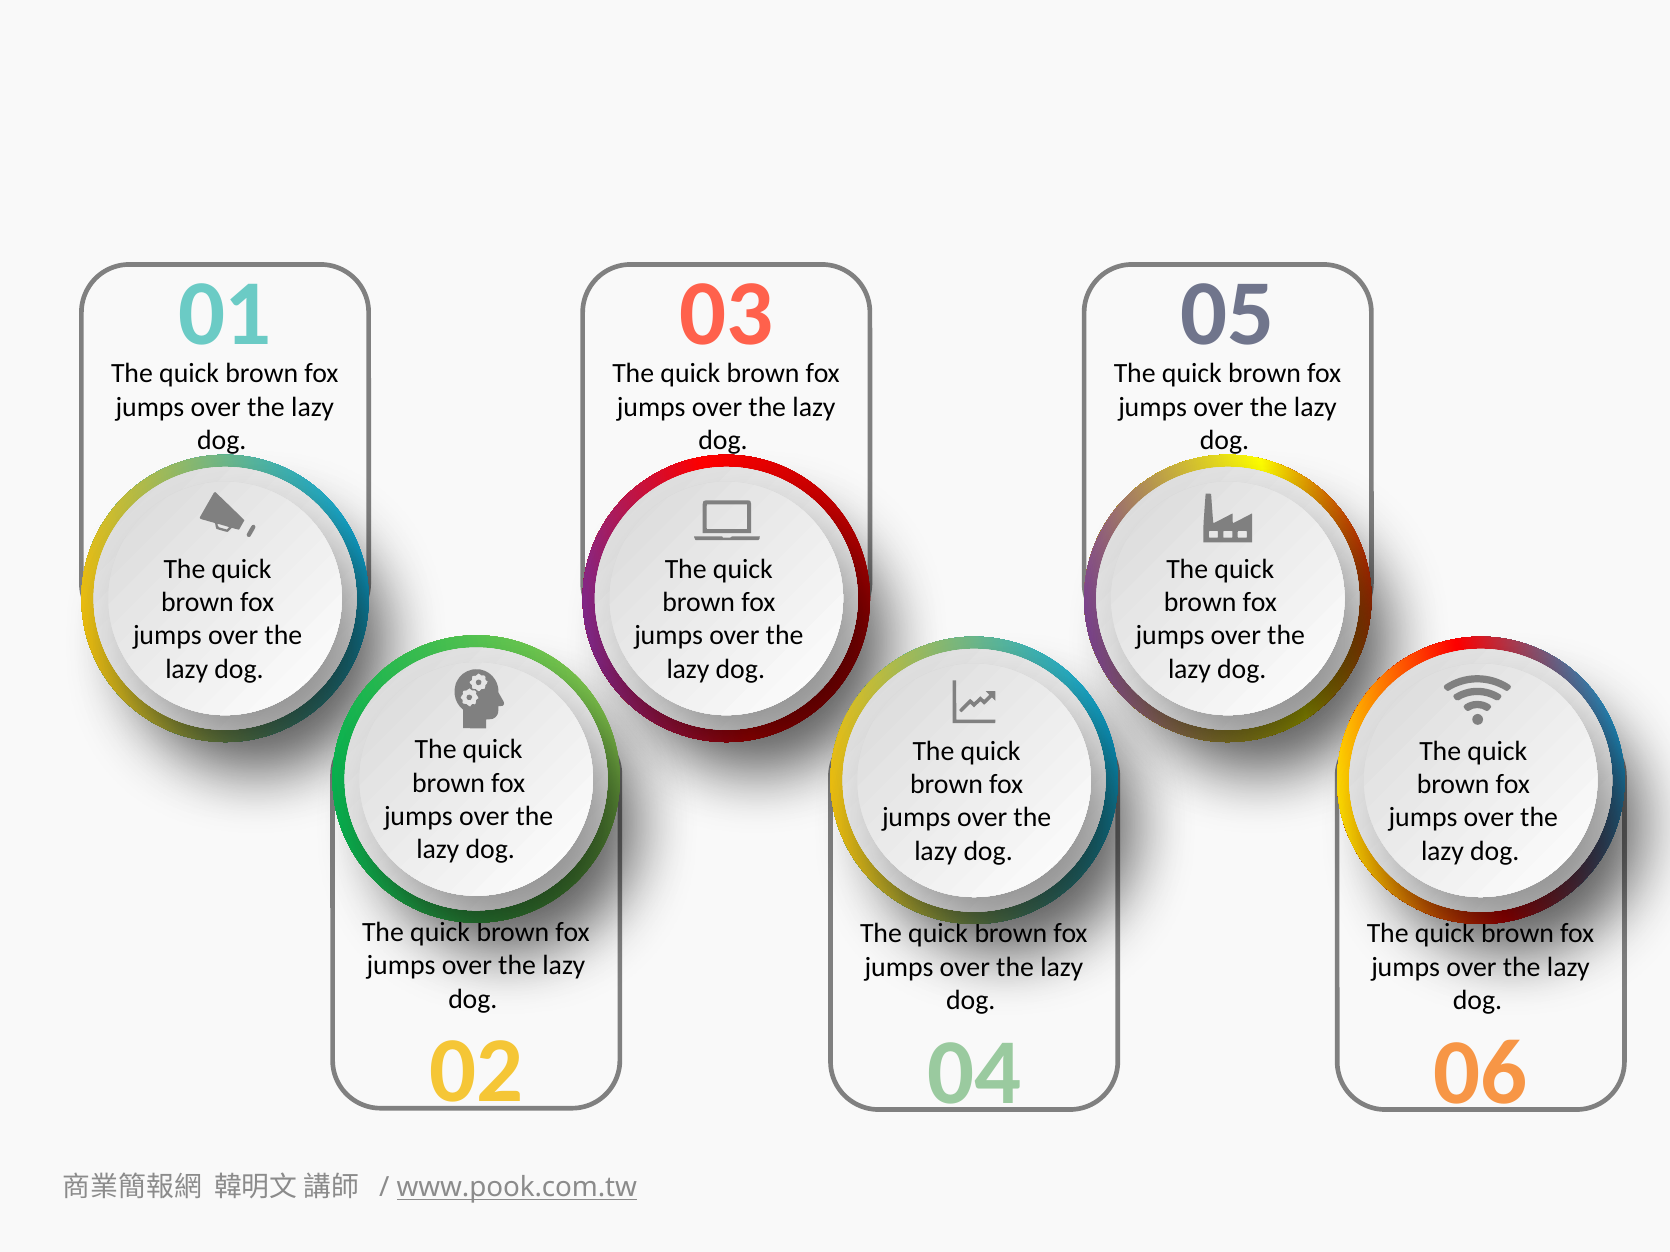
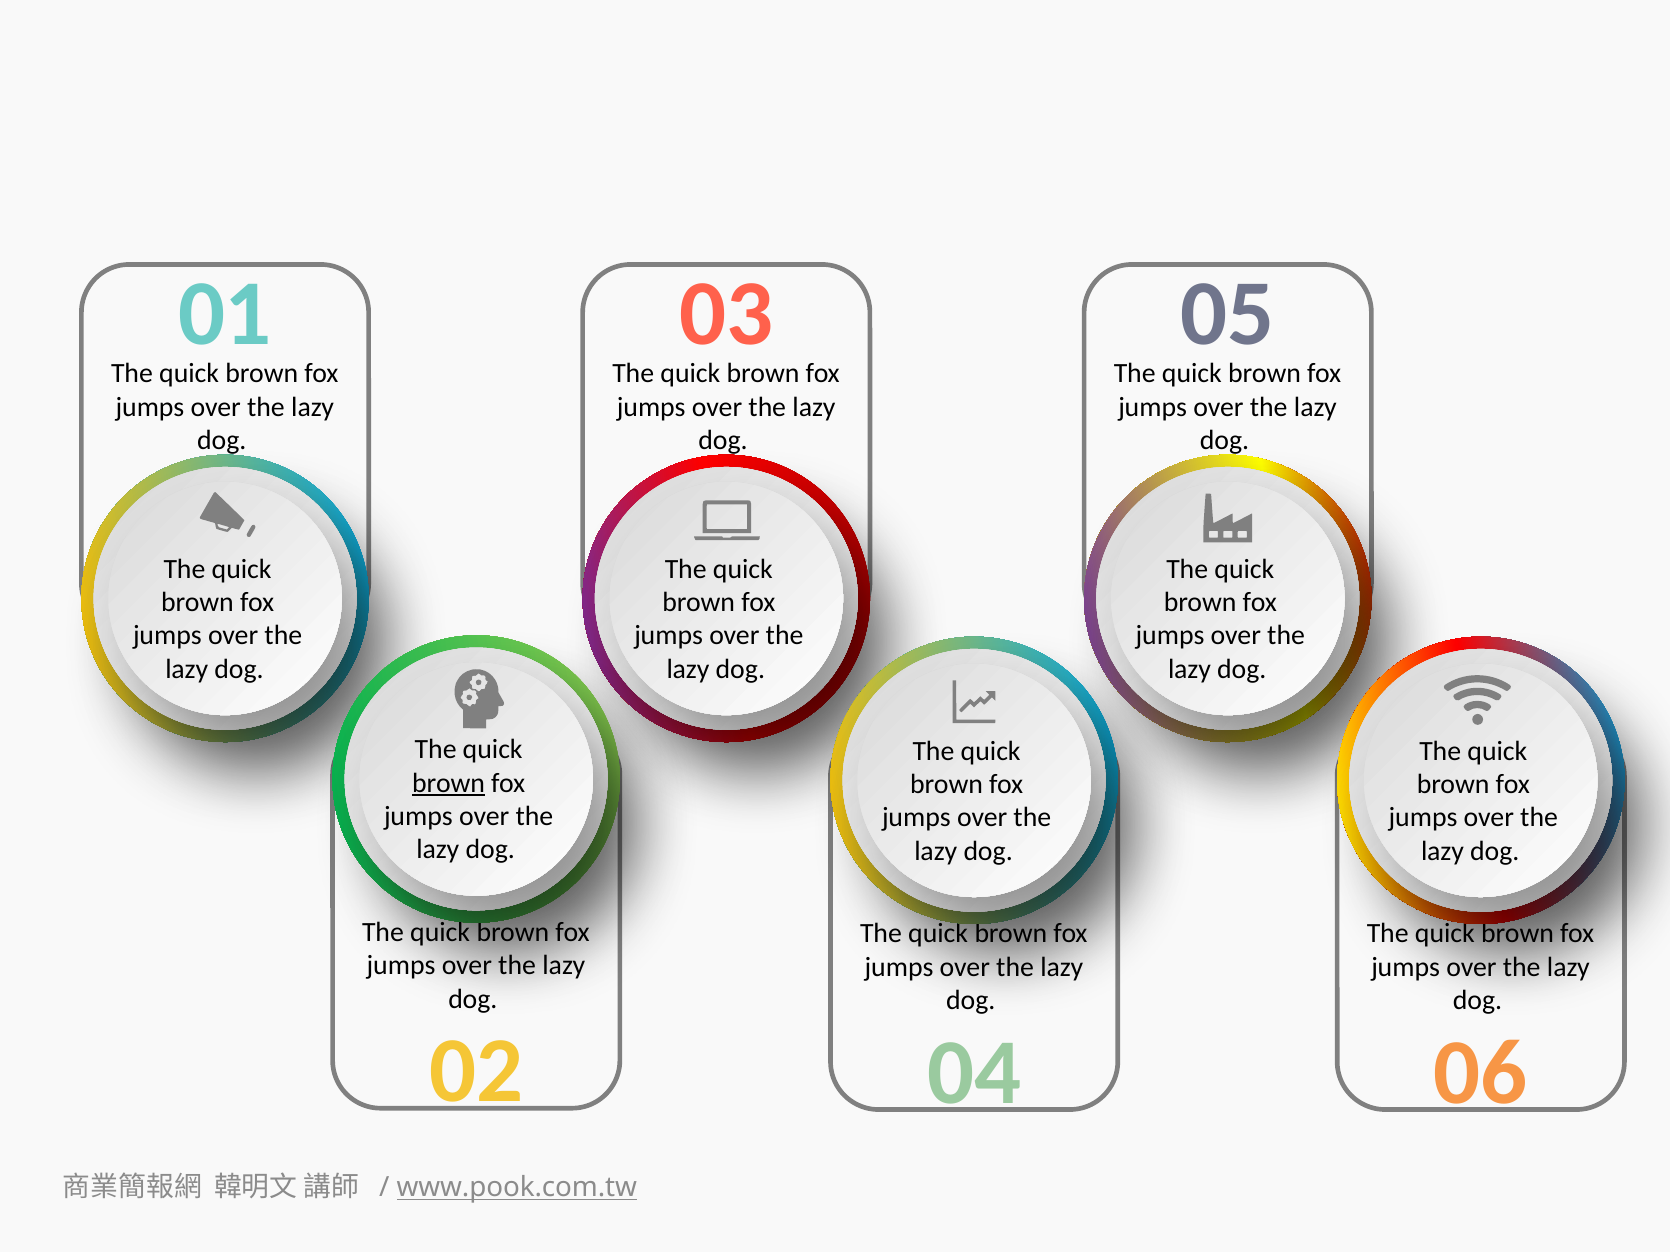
brown underline: none -> present (449, 783)
